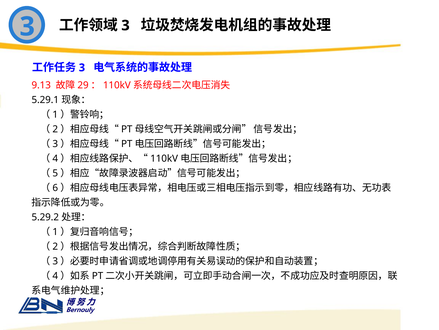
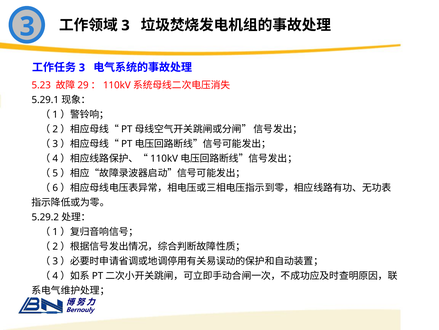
9.13: 9.13 -> 5.23 (41, 85)
